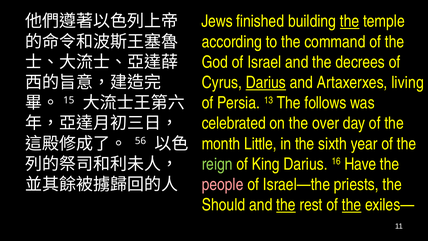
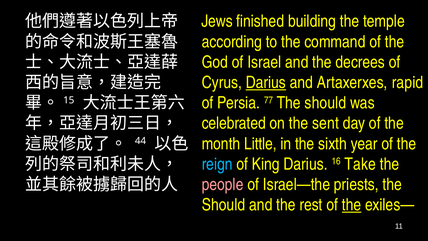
the underline: present -> none (350, 21)
living: living -> rapid (408, 82)
13: 13 -> 77 (268, 100)
follows: follows -> should (325, 103)
over: over -> sent (326, 123)
56: 56 -> 44 (140, 141)
reign colour: light green -> light blue (217, 164)
Have: Have -> Take (360, 164)
the underline: present -> none (286, 205)
